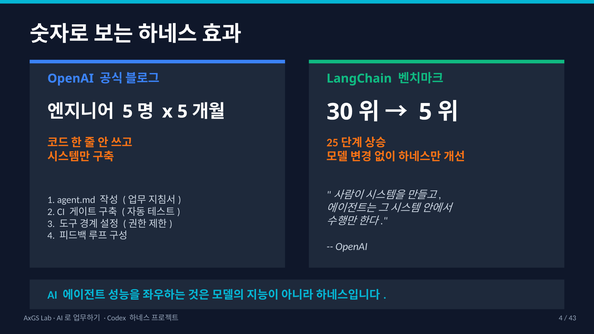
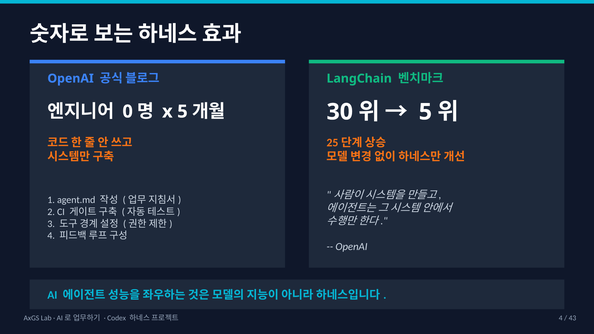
5: 5 -> 0 (128, 112)
